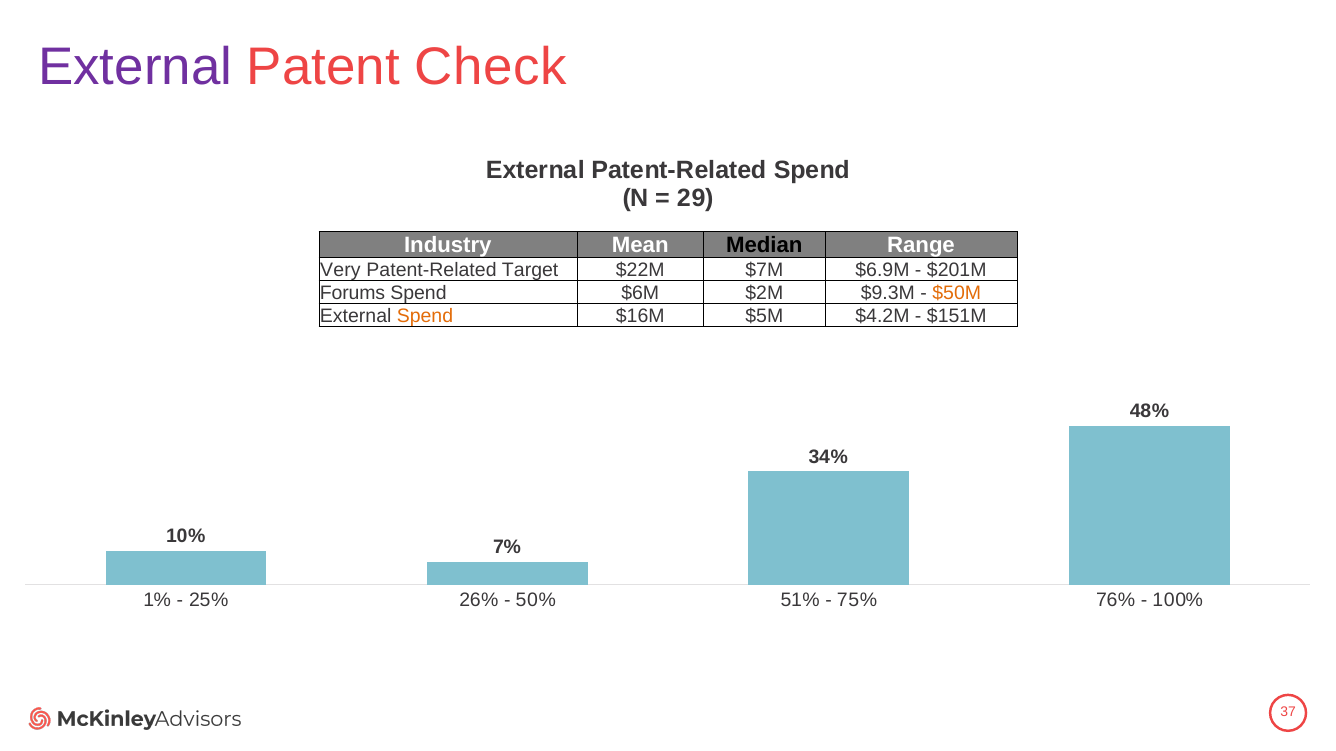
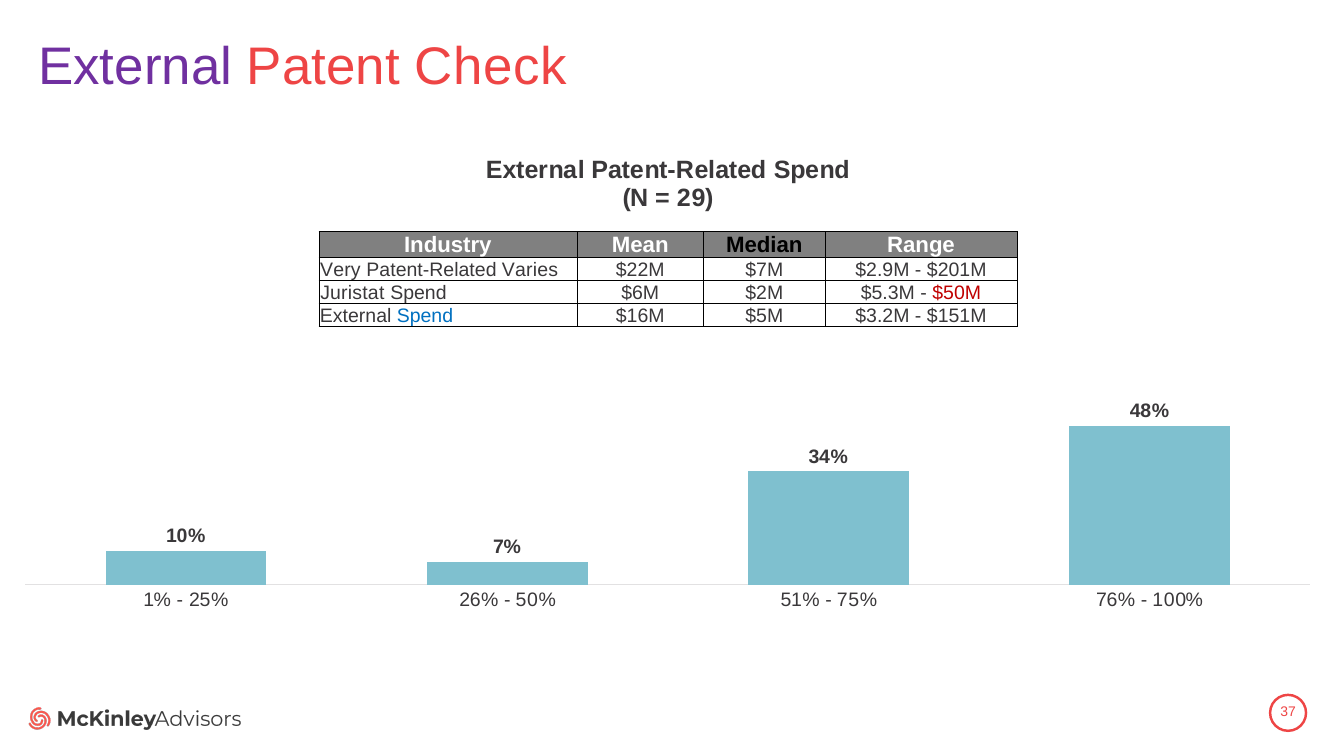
Target: Target -> Varies (530, 270)
$6.9M: $6.9M -> $2.9M (882, 270)
Forums: Forums -> Juristat (352, 293)
$9.3M: $9.3M -> $5.3M (888, 293)
$50M colour: orange -> red (957, 293)
Spend colour: orange -> blue (425, 316)
$4.2M: $4.2M -> $3.2M (882, 316)
